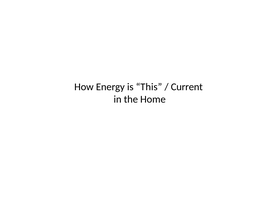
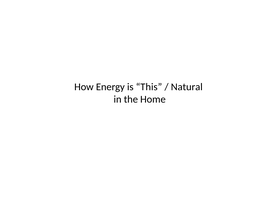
Current: Current -> Natural (187, 87)
